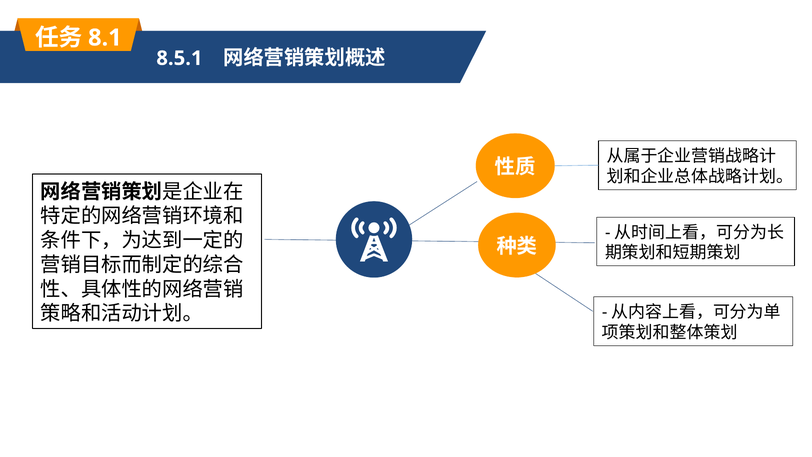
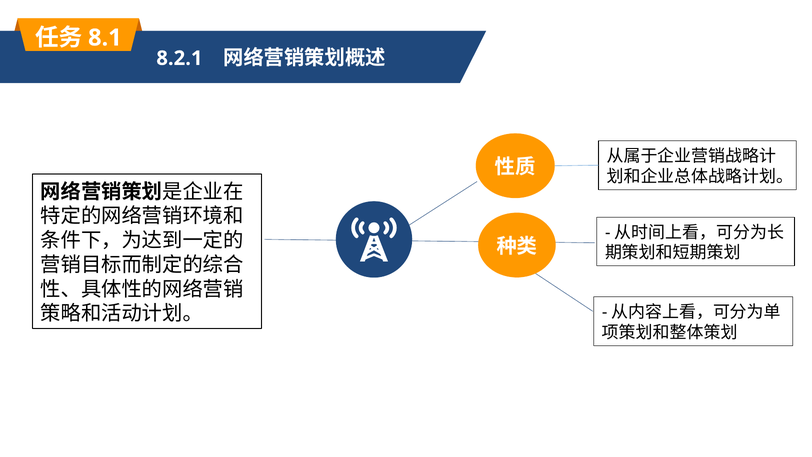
8.5.1: 8.5.1 -> 8.2.1 (179, 58)
